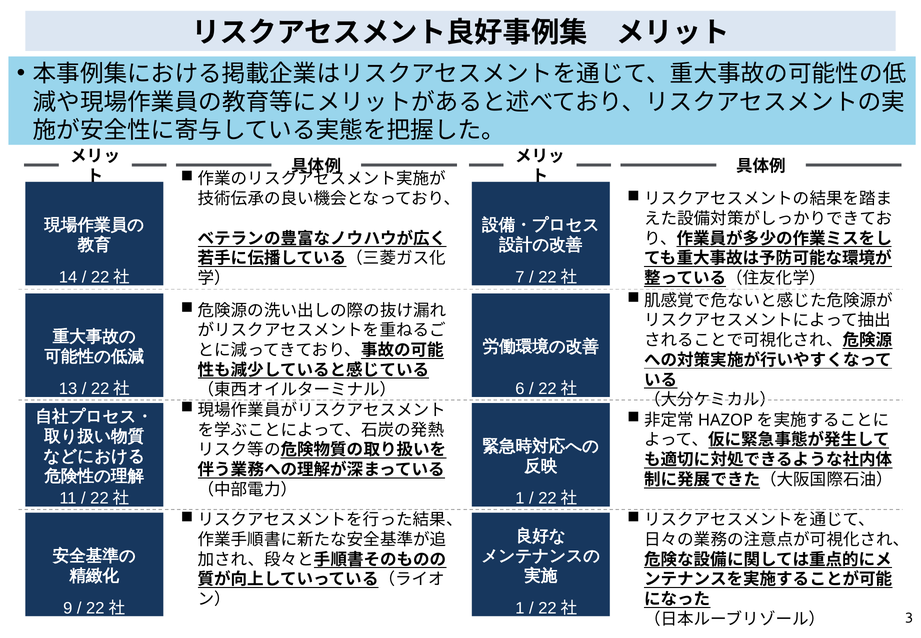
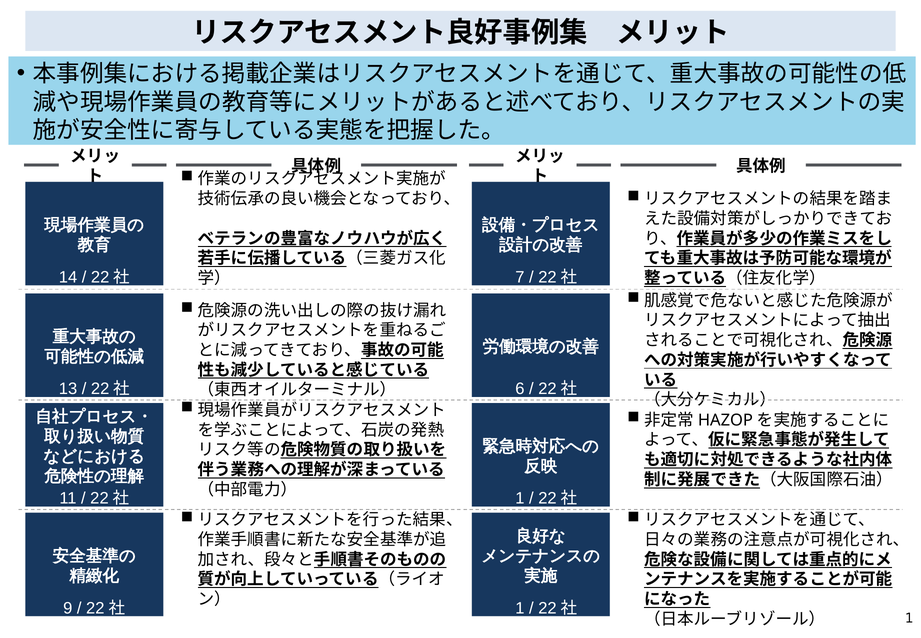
3: 3 -> 1 (909, 618)
